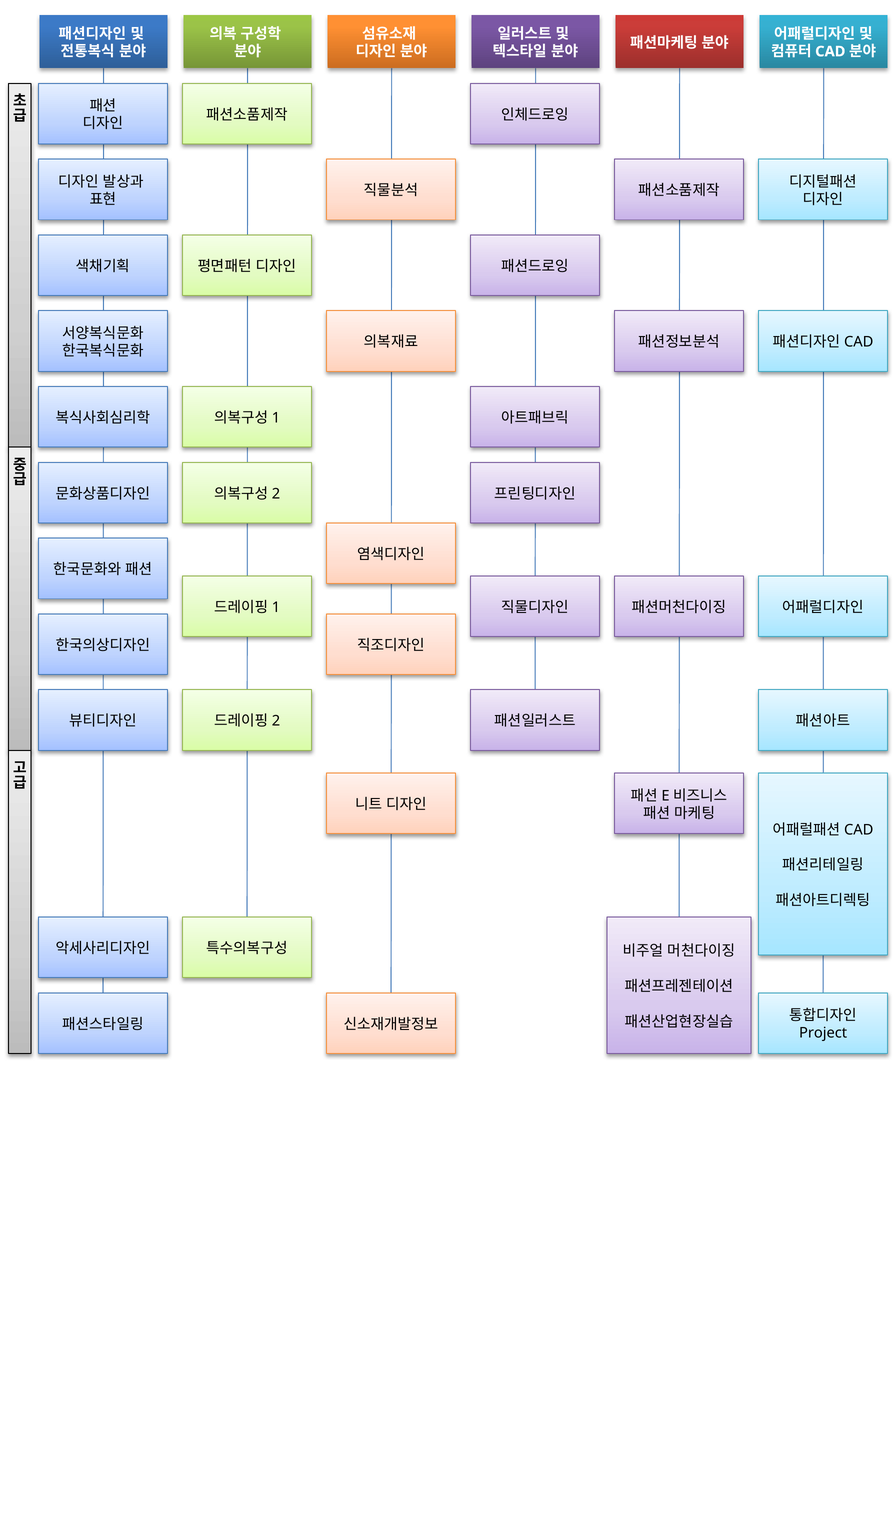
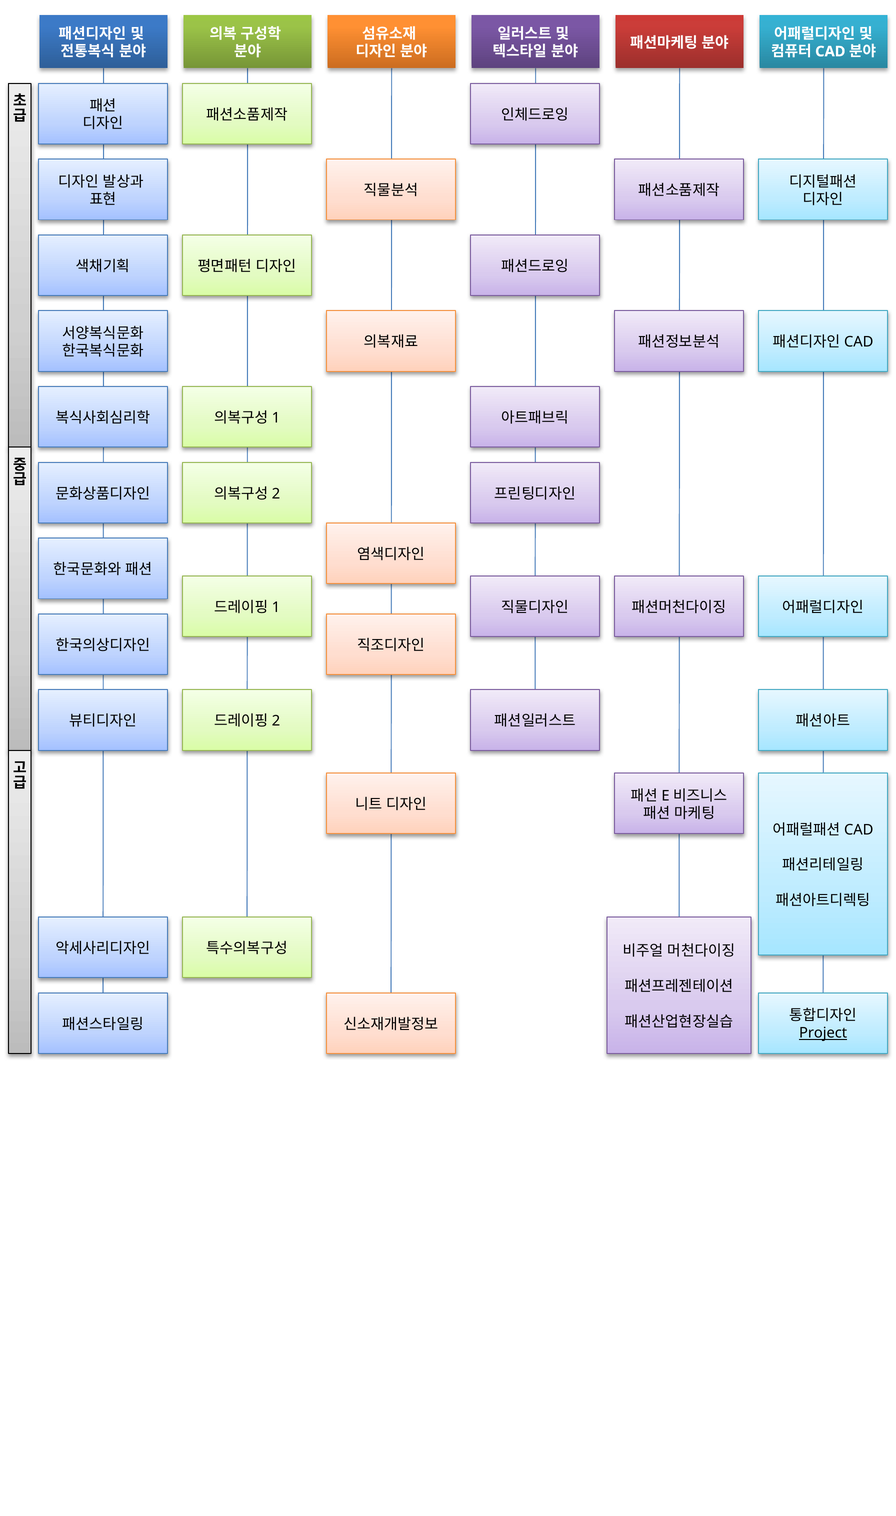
Project underline: none -> present (823, 1033)
